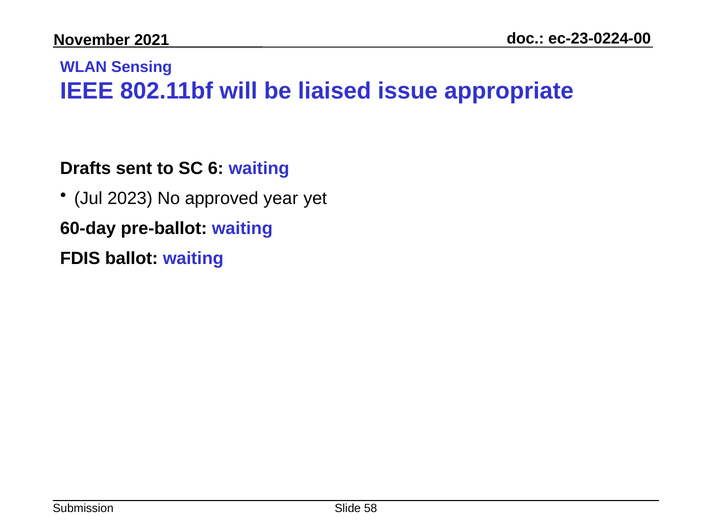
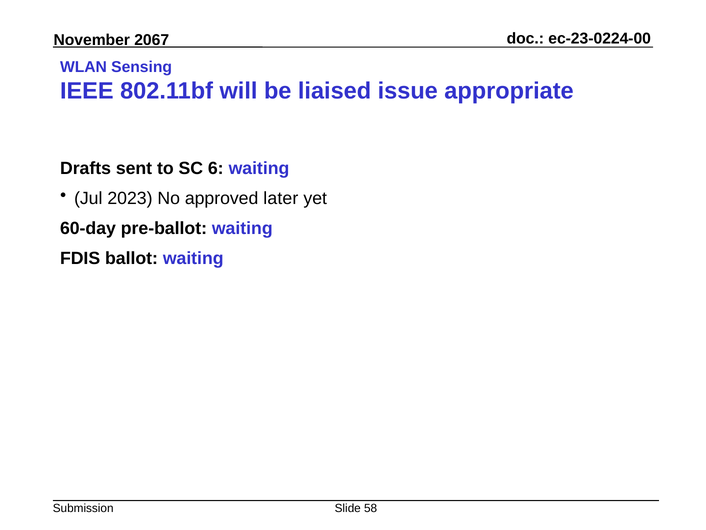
2021: 2021 -> 2067 (152, 40)
year: year -> later (281, 198)
